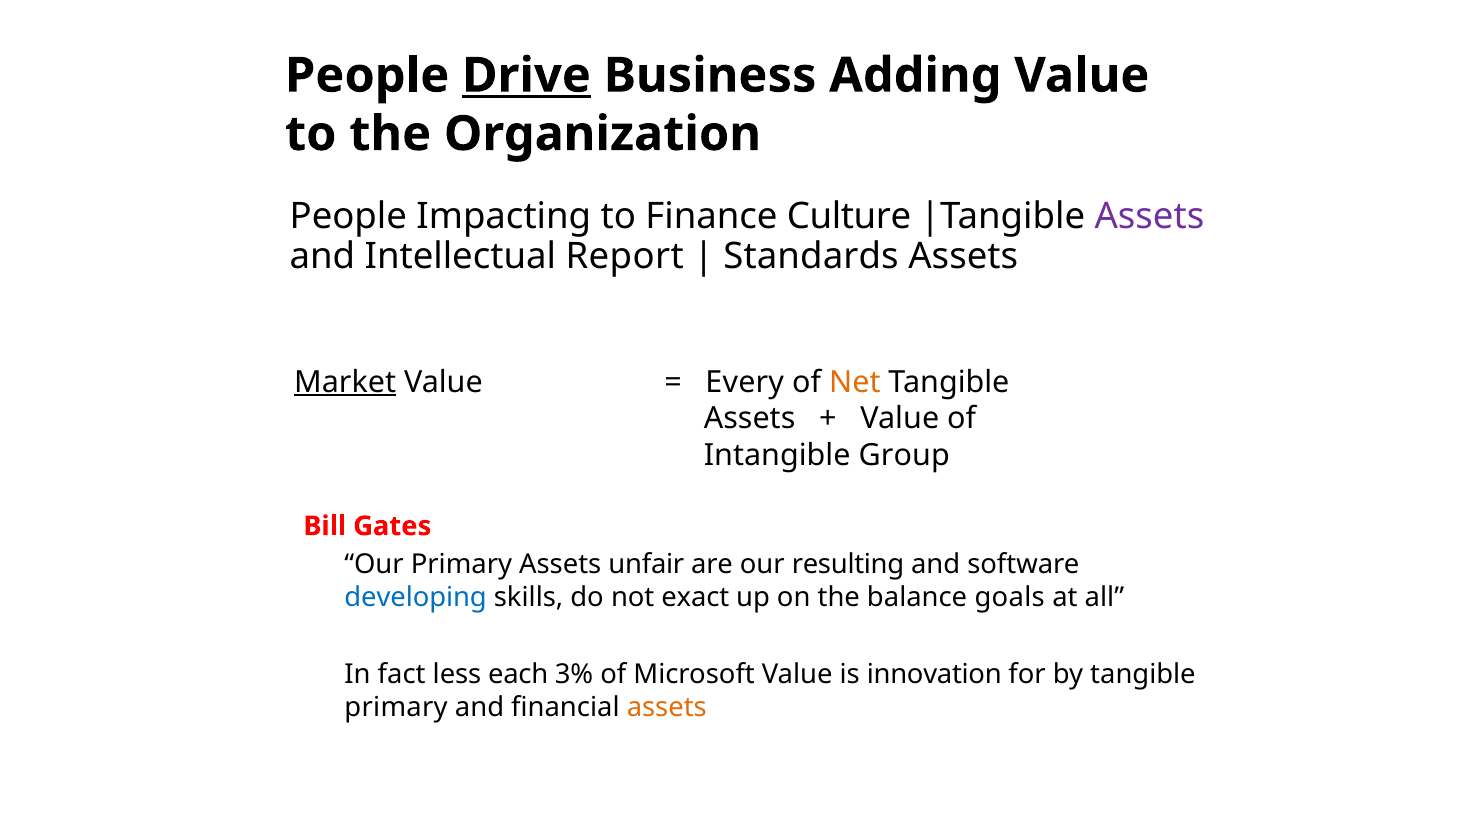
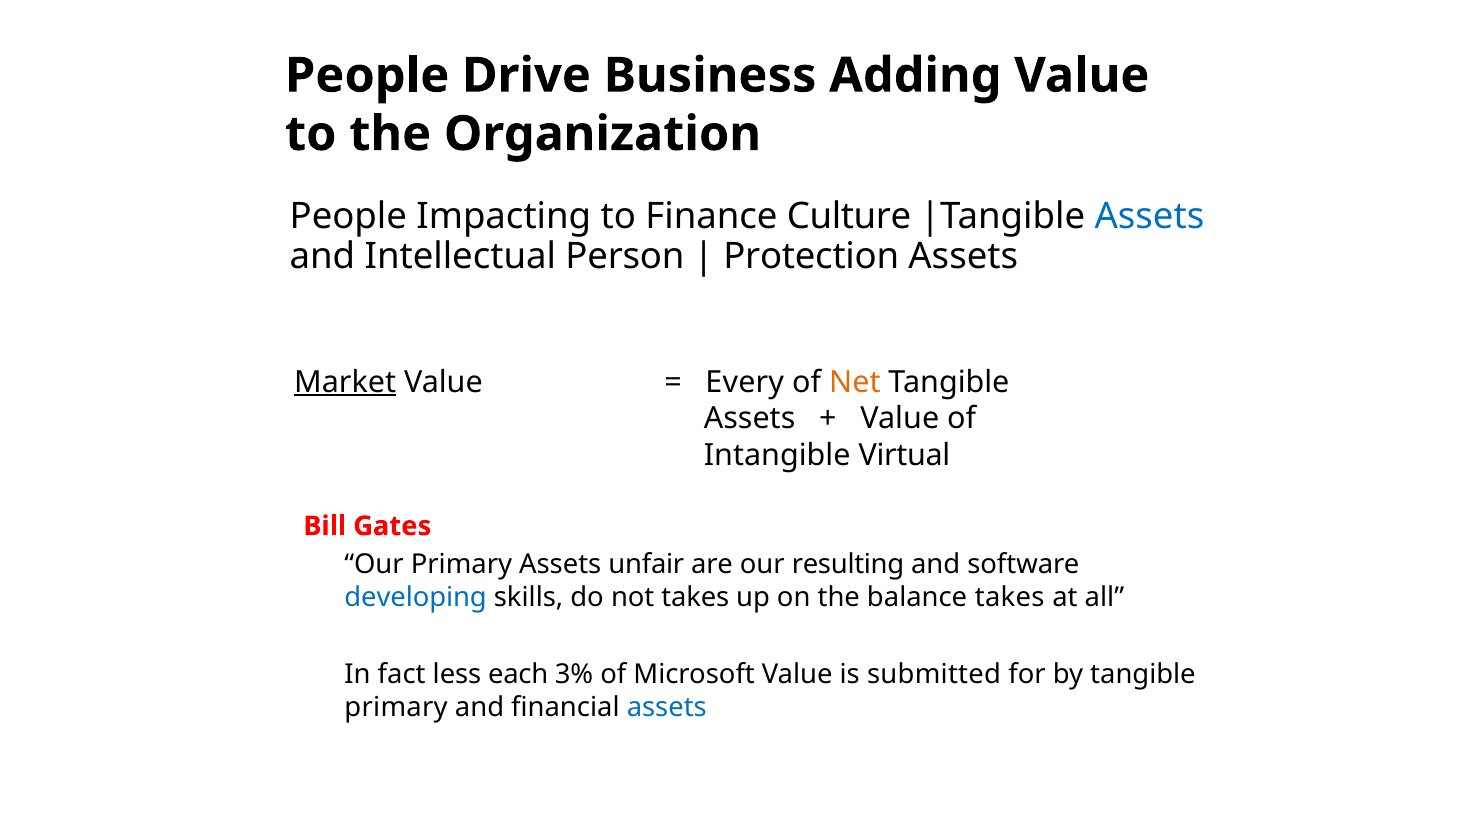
Drive underline: present -> none (526, 76)
Assets colour: purple -> blue (1149, 217)
Report: Report -> Person (625, 256)
Standards: Standards -> Protection (811, 256)
Group: Group -> Virtual (904, 455)
not exact: exact -> takes (695, 598)
balance goals: goals -> takes (1010, 598)
innovation: innovation -> submitted (934, 674)
assets colour: orange -> blue (667, 707)
